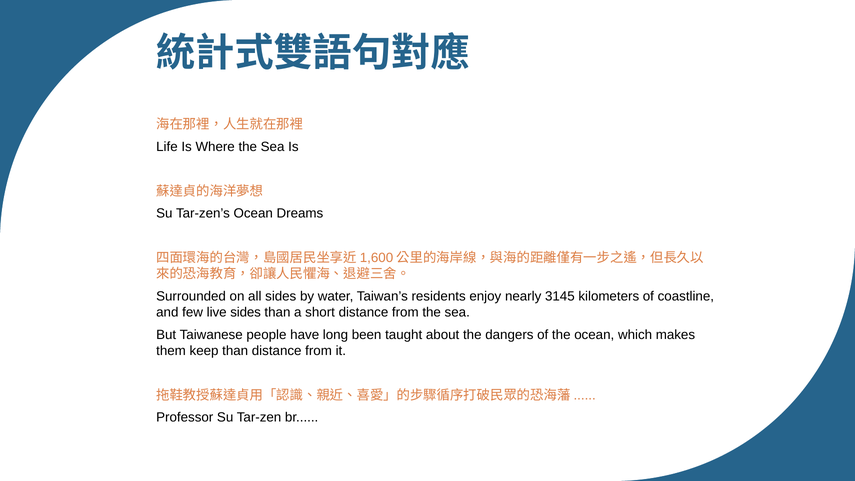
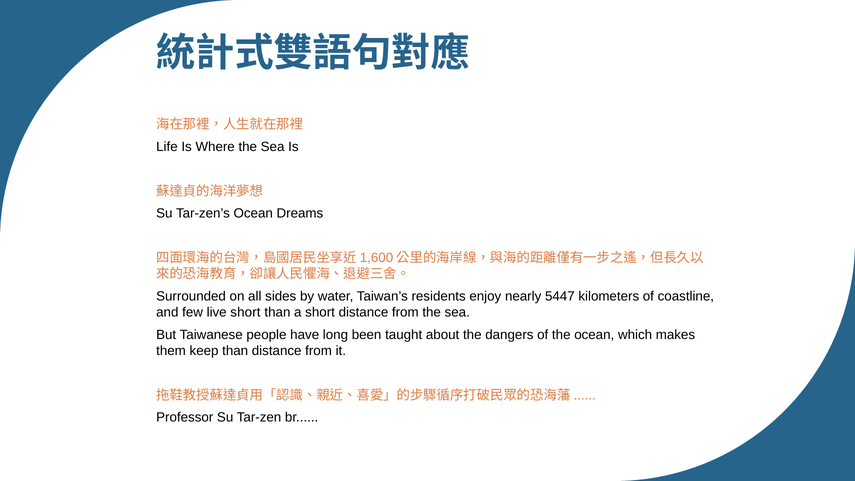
3145: 3145 -> 5447 (560, 296)
live sides: sides -> short (245, 312)
